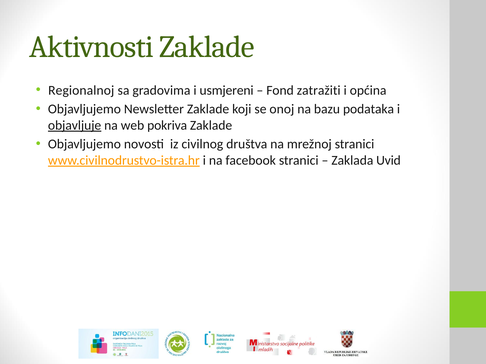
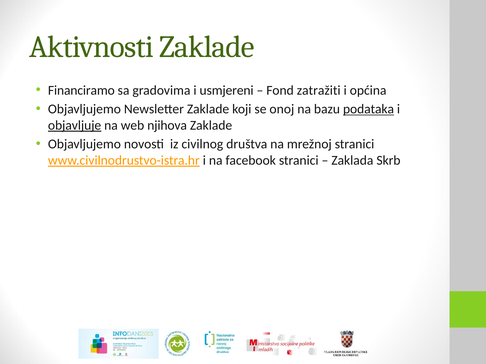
Regionalnoj: Regionalnoj -> Financiramo (81, 90)
podataka underline: none -> present (369, 109)
pokriva: pokriva -> njihova (167, 125)
Uvid: Uvid -> Skrb (388, 161)
